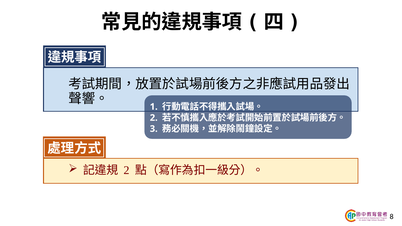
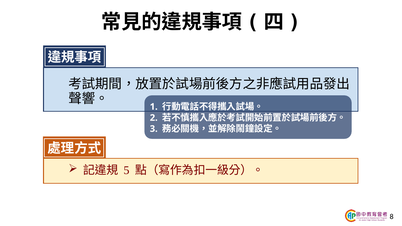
2: 2 -> 5 (127, 170)
